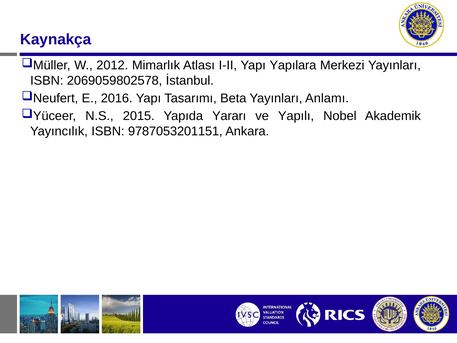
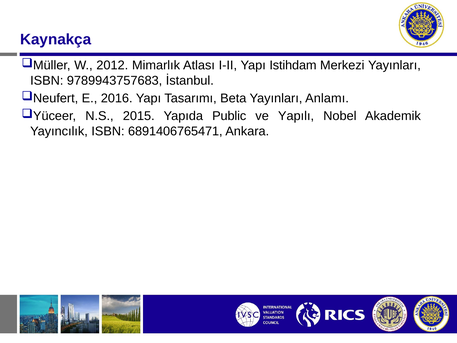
Yapılara: Yapılara -> Istihdam (293, 65)
2069059802578: 2069059802578 -> 9789943757683 (115, 81)
Yararı: Yararı -> Public (229, 116)
9787053201151: 9787053201151 -> 6891406765471 (175, 131)
